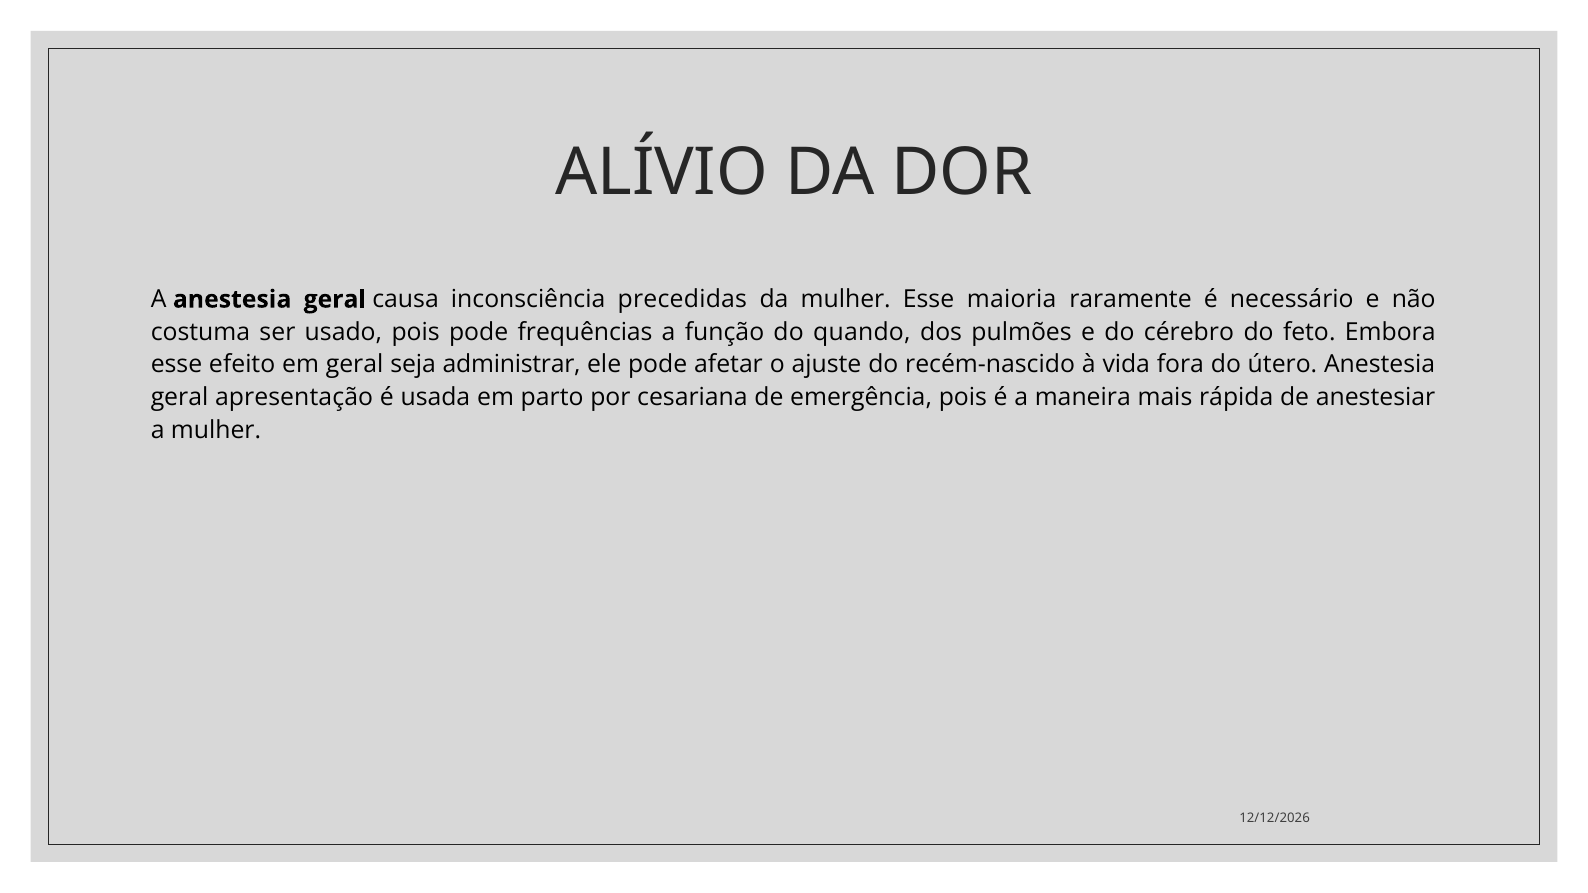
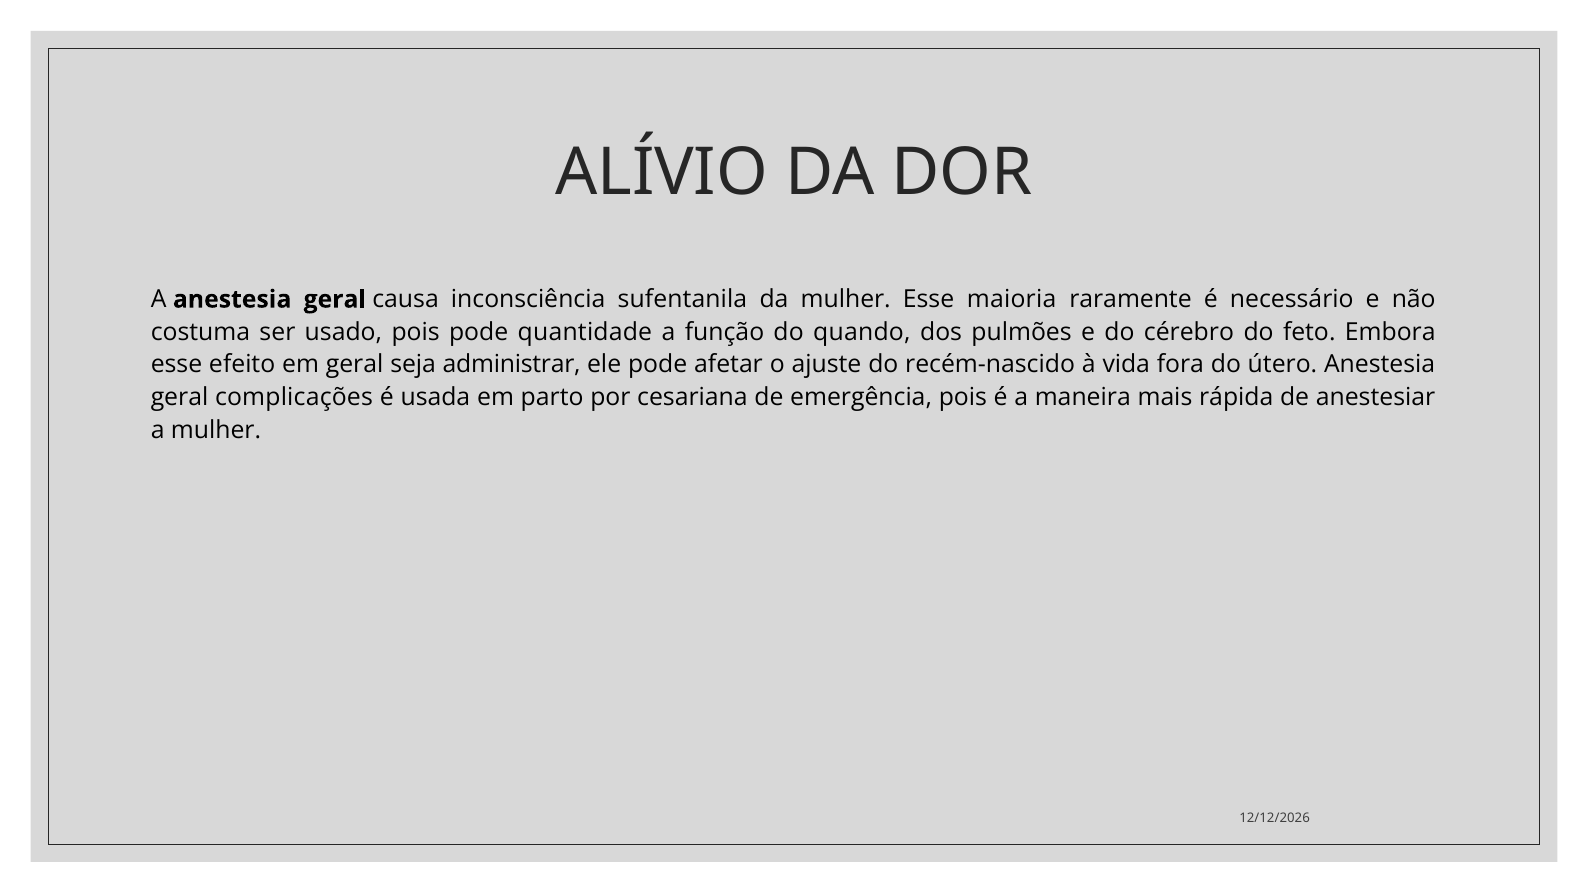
precedidas: precedidas -> sufentanila (682, 299)
frequências: frequências -> quantidade (585, 332)
apresentação: apresentação -> complicações (294, 398)
